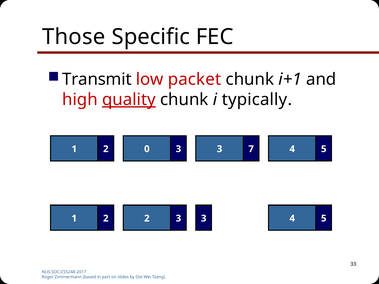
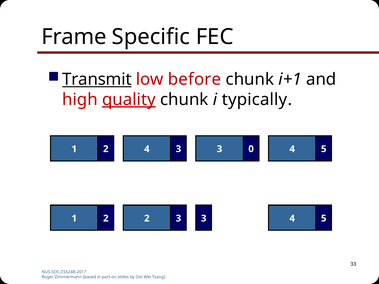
Those: Those -> Frame (74, 37)
Transmit underline: none -> present (97, 80)
packet: packet -> before (194, 80)
1 0: 0 -> 4 (147, 149)
7: 7 -> 0 (251, 149)
